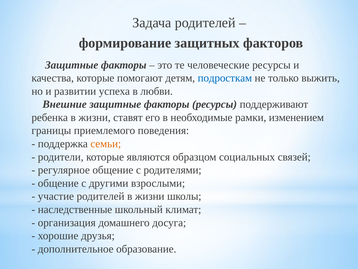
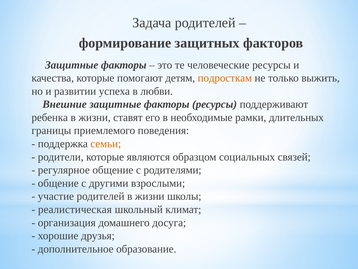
подросткам colour: blue -> orange (225, 78)
изменением: изменением -> длительных (296, 117)
наследственные: наследственные -> реалистическая (75, 209)
